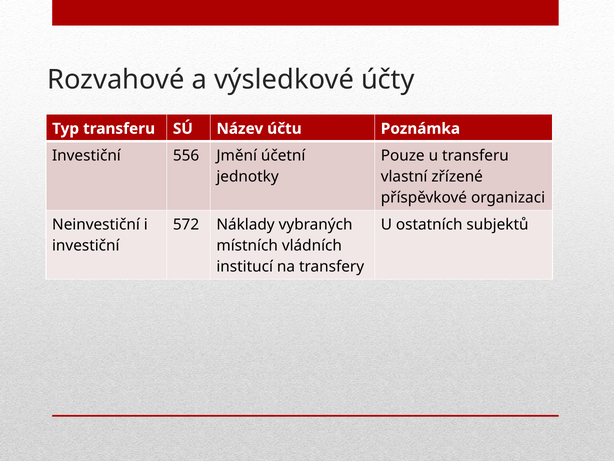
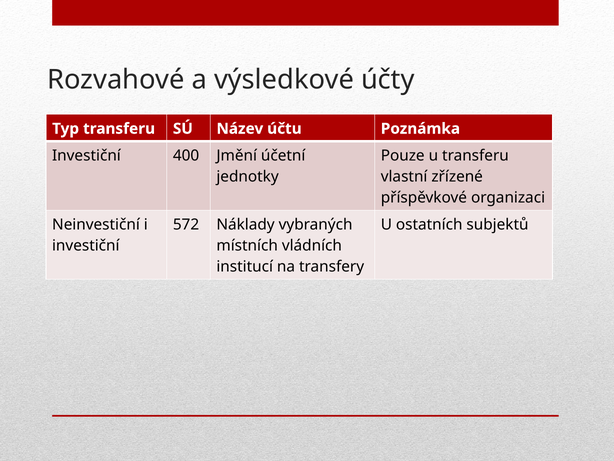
556: 556 -> 400 (186, 156)
